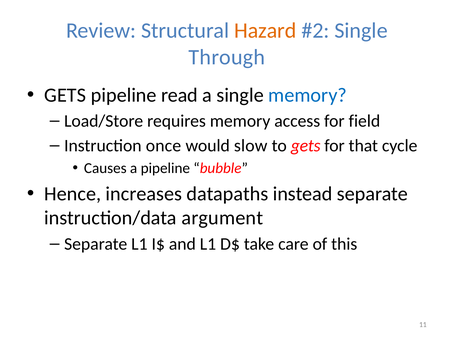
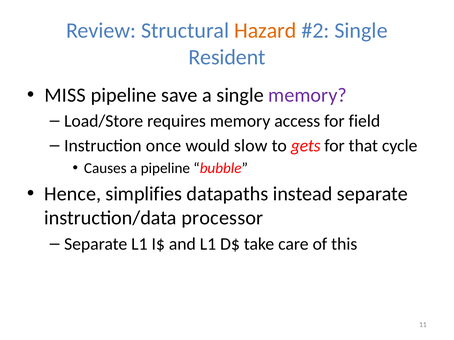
Through: Through -> Resident (227, 57)
GETS: GETS -> MISS (65, 95)
read: read -> save (179, 95)
memory colour: blue -> purple (308, 95)
increases: increases -> simplifies (144, 194)
argument: argument -> processor (222, 218)
